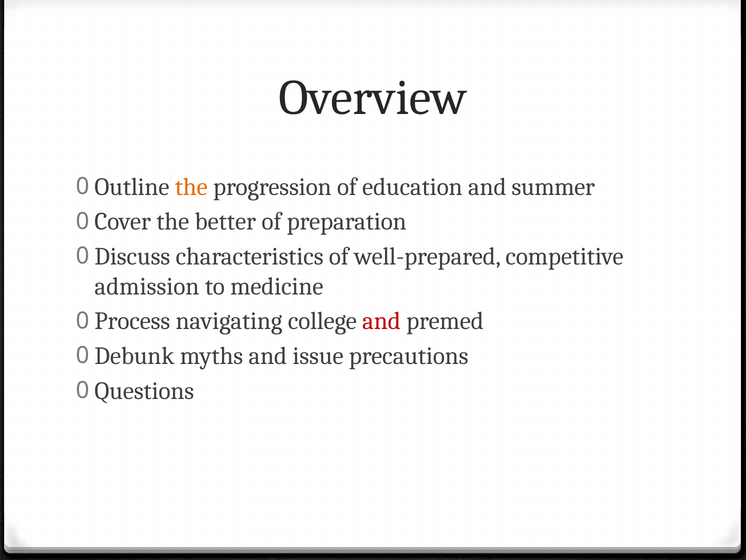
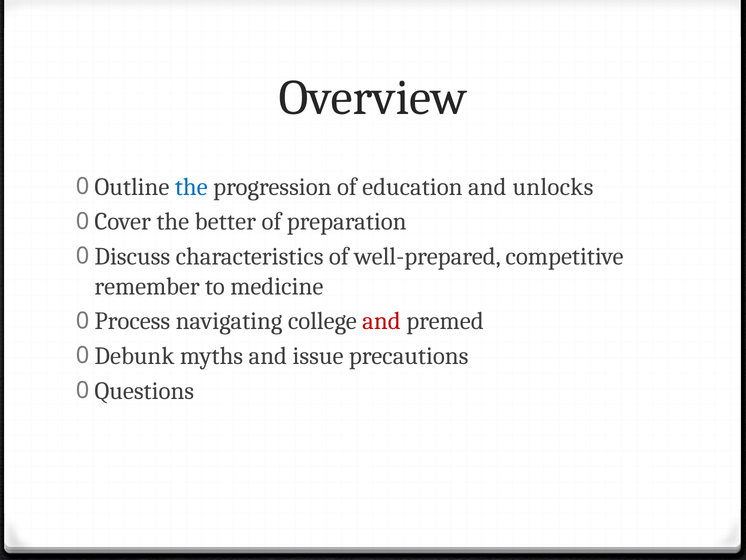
the colour: orange -> blue (191, 187)
summer: summer -> unlocks (553, 187)
admission: admission -> remember (147, 286)
